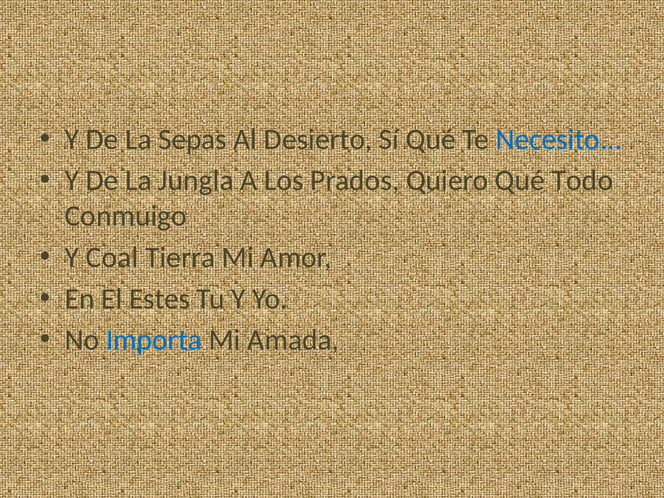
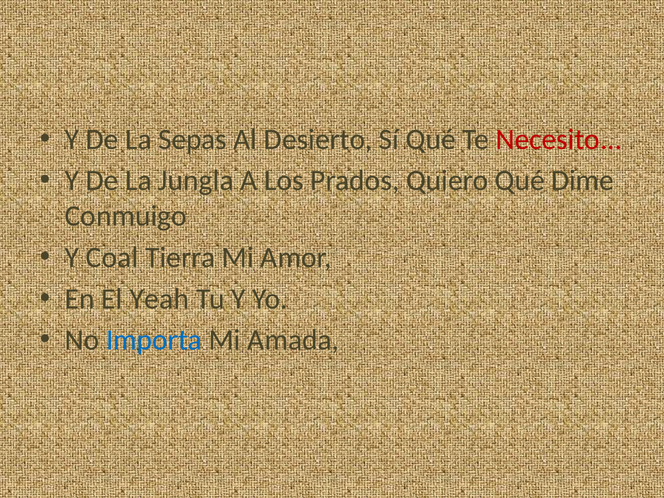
Necesito colour: blue -> red (559, 139)
Todo: Todo -> Dime (583, 181)
Estes: Estes -> Yeah (159, 299)
